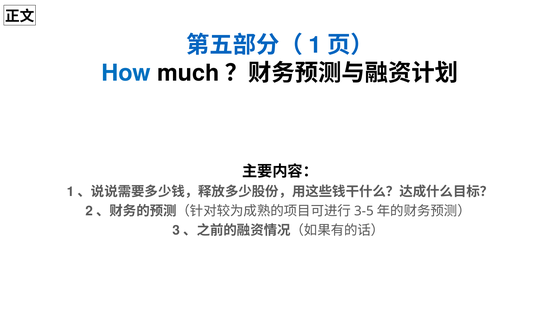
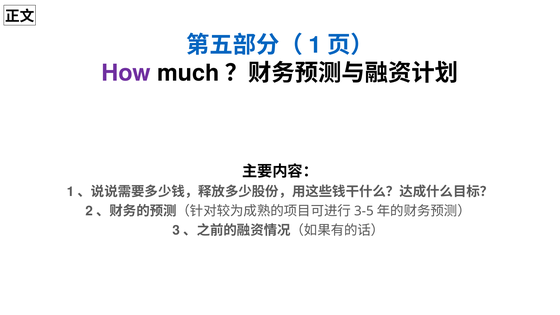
How colour: blue -> purple (126, 73)
